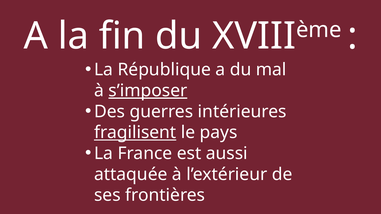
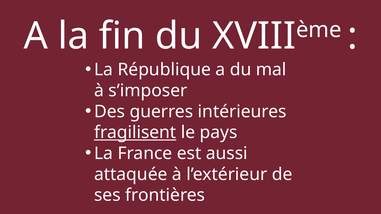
s’imposer underline: present -> none (148, 91)
